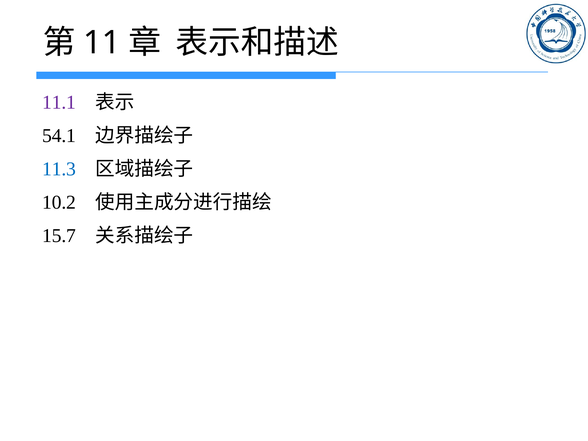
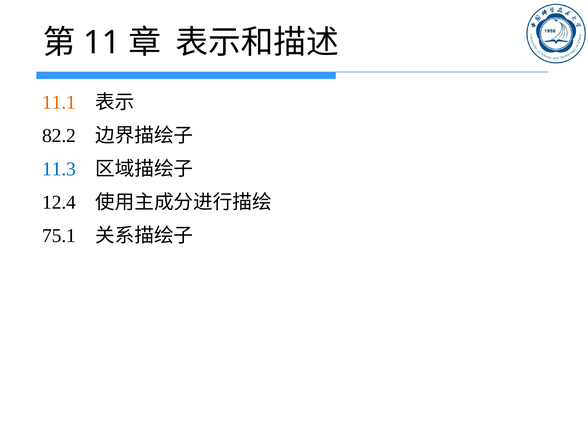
11.1 colour: purple -> orange (59, 102)
54.1: 54.1 -> 82.2 (59, 136)
10.2: 10.2 -> 12.4 (59, 202)
15.7: 15.7 -> 75.1 (59, 236)
